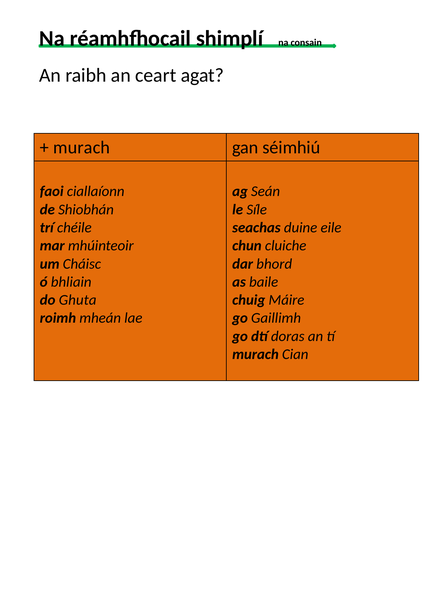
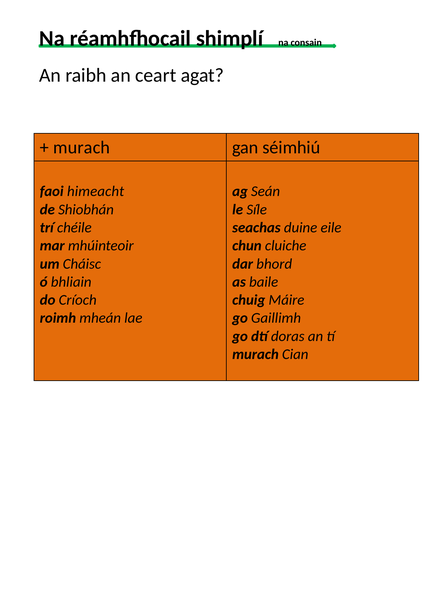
ciallaíonn: ciallaíonn -> himeacht (96, 191)
Ghuta: Ghuta -> Críoch (78, 299)
